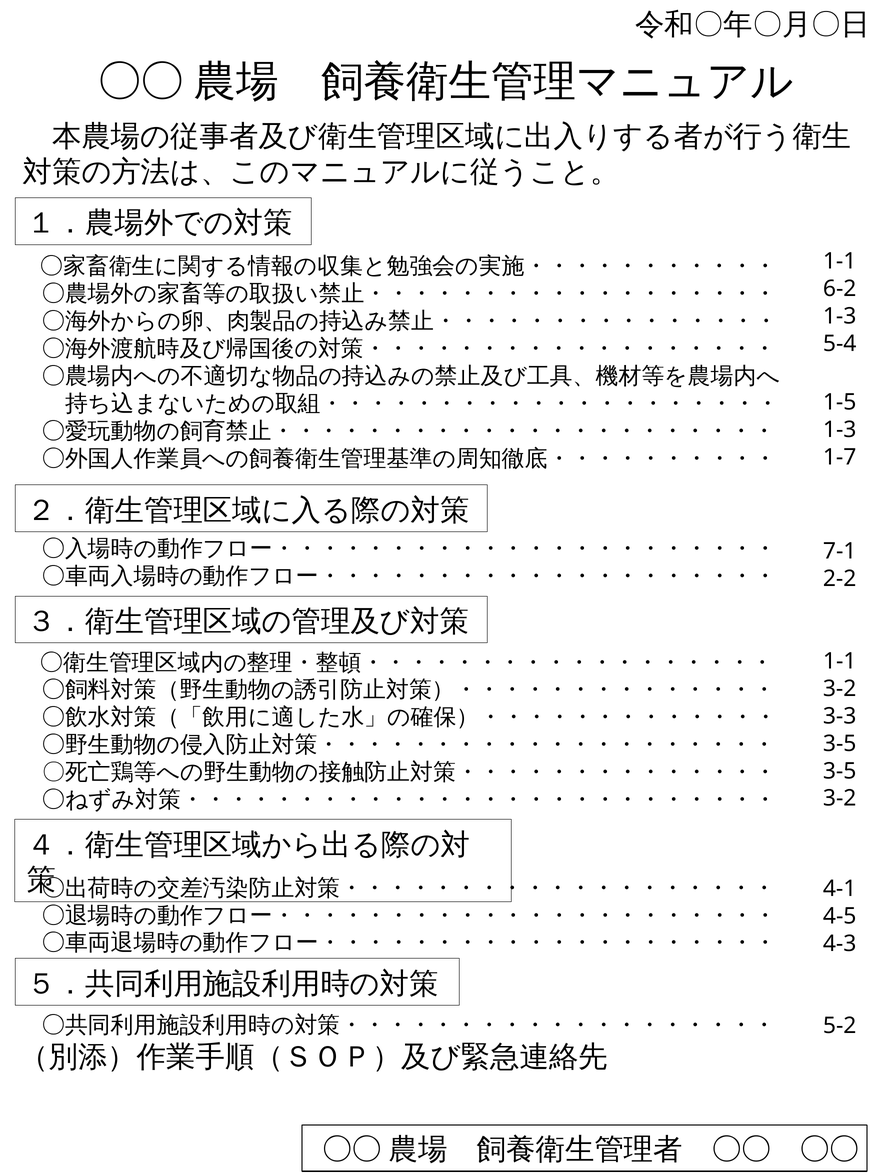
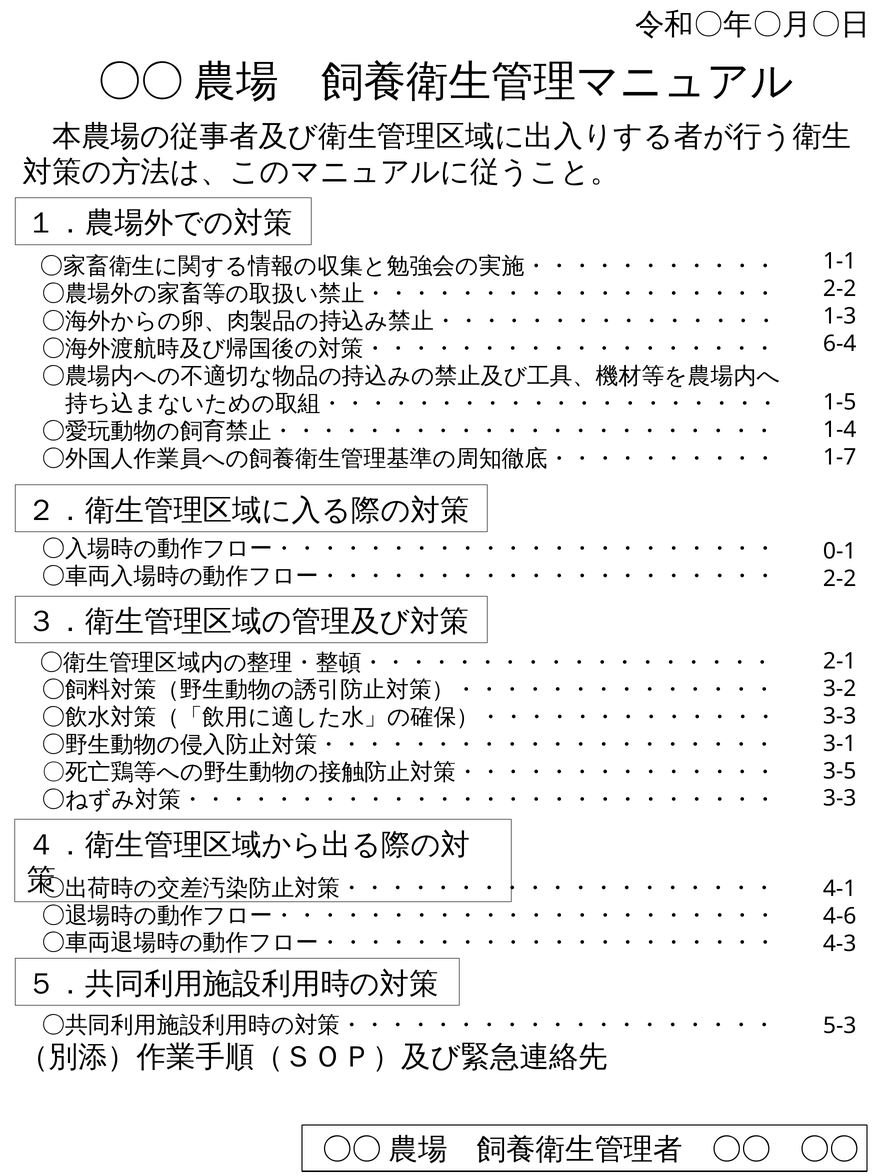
6-2: 6-2 -> 2-2 (840, 289)
5-4: 5-4 -> 6-4 (840, 343)
1-3: 1-3 -> 1-4 (840, 430)
7-1: 7-1 -> 0-1 (840, 551)
1-1: 1-1 -> 2-1 (840, 661)
3-5: 3-5 -> 3-1 (840, 744)
3-2: 3-2 -> 3-3 (840, 798)
4-5: 4-5 -> 4-6 (840, 916)
5-2: 5-2 -> 5-3 (840, 1026)
